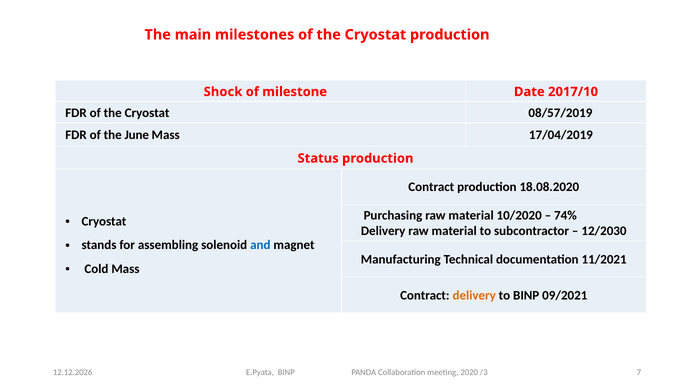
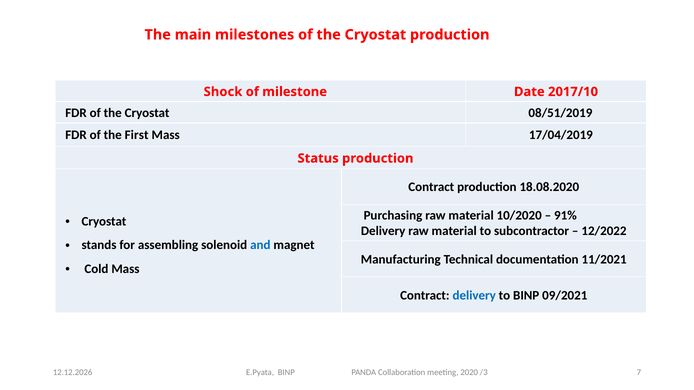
08/57/2019: 08/57/2019 -> 08/51/2019 (560, 113)
June: June -> First (137, 135)
74%: 74% -> 91% (565, 215)
12/2030: 12/2030 -> 12/2022 (604, 231)
delivery colour: orange -> blue (474, 296)
